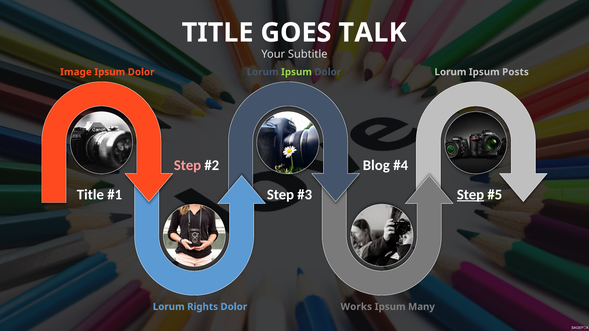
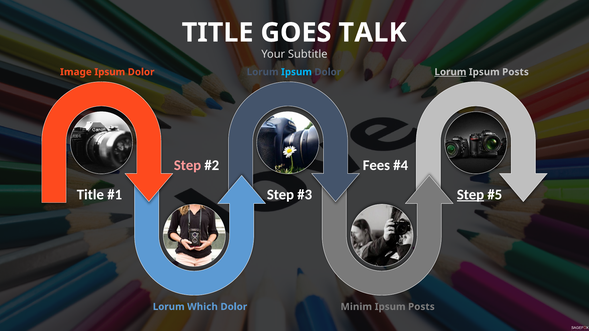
Ipsum colour: light green -> light blue (296, 72)
Lorum underline: none -> present (450, 72)
Blog: Blog -> Fees (376, 166)
Rights: Rights -> Which (202, 307)
Works: Works -> Minim (356, 307)
Many: Many -> Posts (421, 307)
